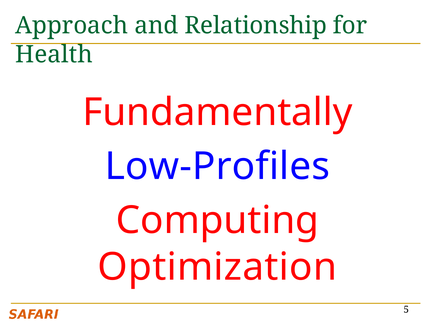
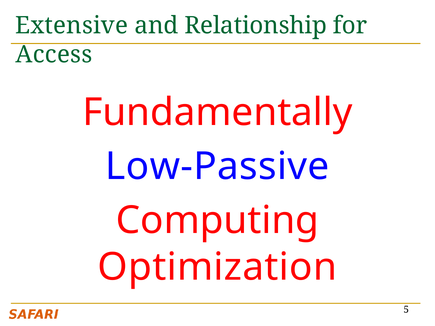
Approach: Approach -> Extensive (72, 26)
Health: Health -> Access (54, 55)
Low-Profiles: Low-Profiles -> Low-Passive (217, 167)
